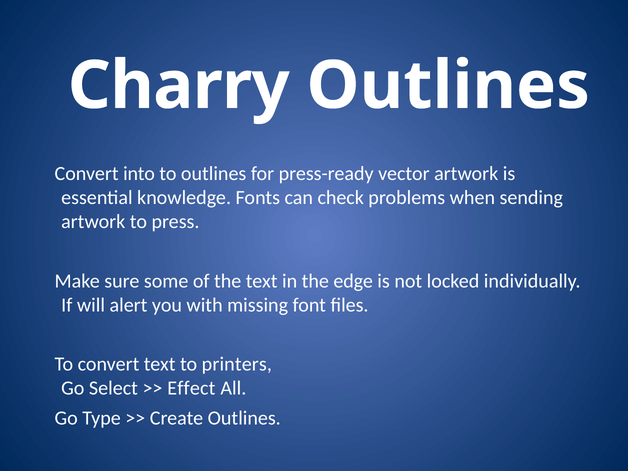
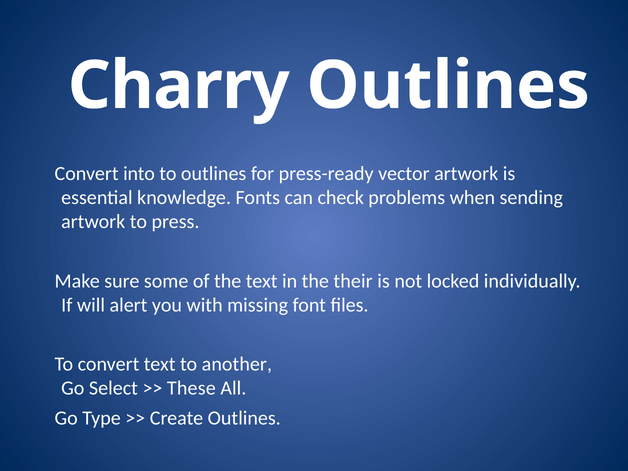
edge: edge -> their (353, 281)
printers: printers -> another (237, 364)
Effect: Effect -> These (191, 388)
